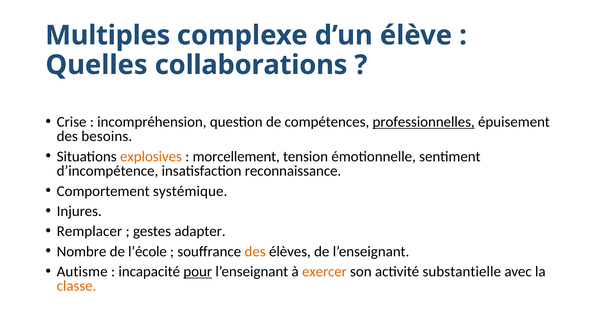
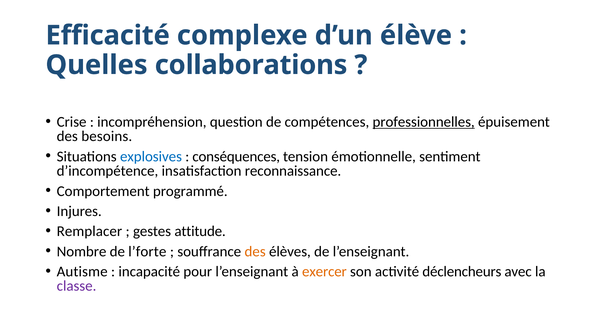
Multiples: Multiples -> Efficacité (108, 35)
explosives colour: orange -> blue (151, 156)
morcellement: morcellement -> conséquences (236, 156)
systémique: systémique -> programmé (190, 191)
adapter: adapter -> attitude (200, 231)
l’école: l’école -> l’forte (147, 251)
pour underline: present -> none (198, 271)
substantielle: substantielle -> déclencheurs (462, 271)
classe colour: orange -> purple (77, 286)
